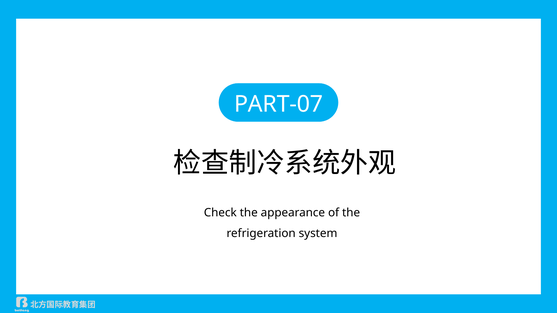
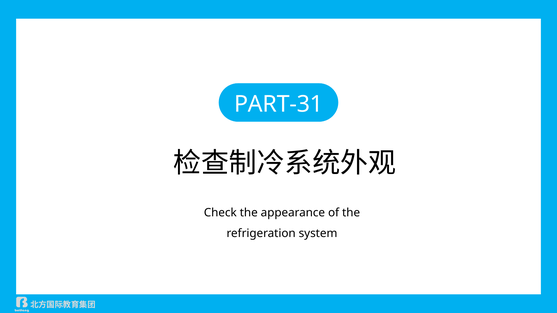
PART-07: PART-07 -> PART-31 (279, 104)
